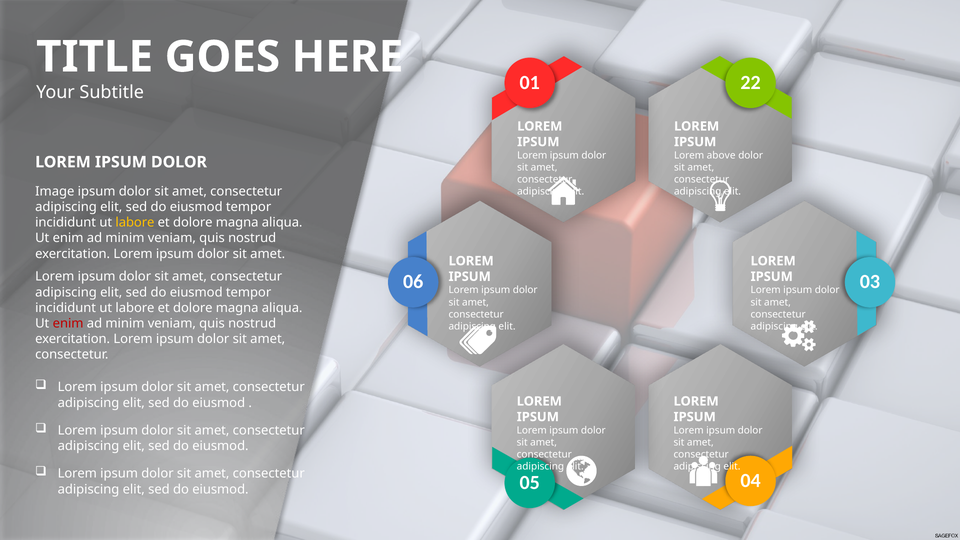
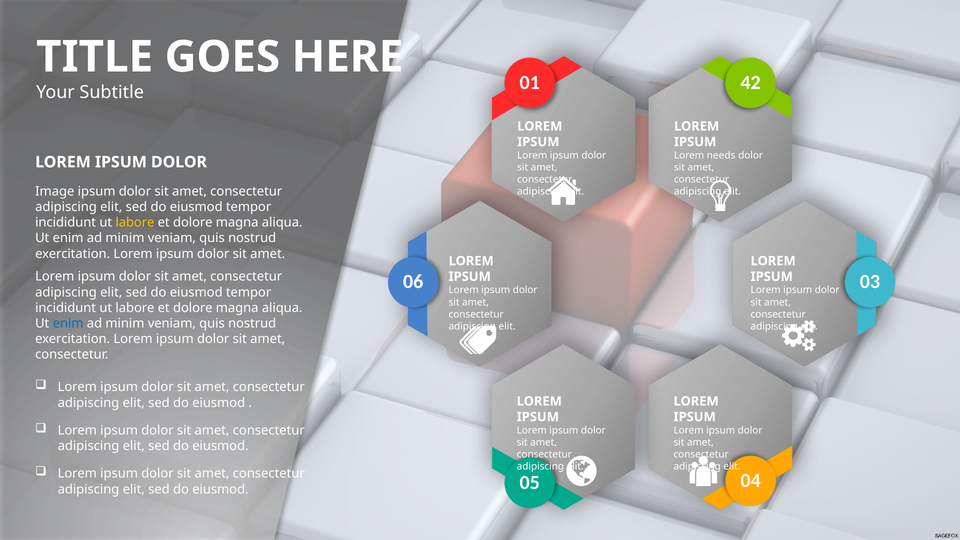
22: 22 -> 42 (751, 82)
above: above -> needs (721, 155)
enim colour: red -> blue (68, 323)
